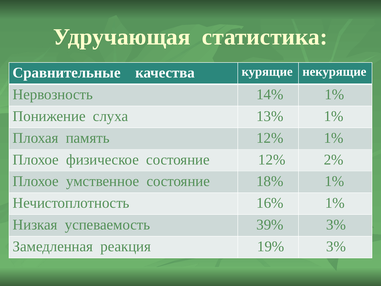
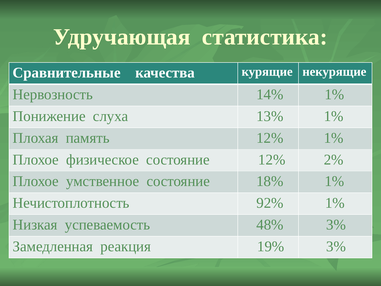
16%: 16% -> 92% (270, 203)
39%: 39% -> 48% (270, 225)
